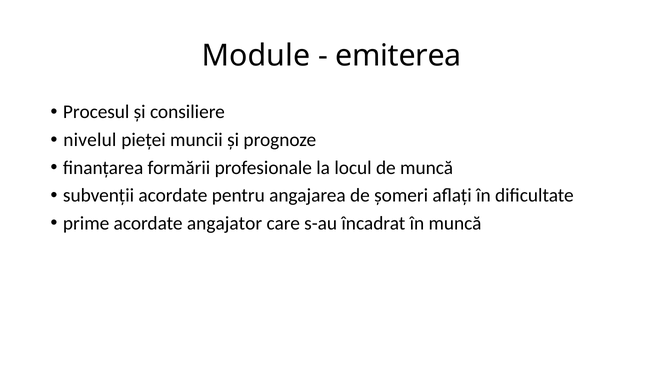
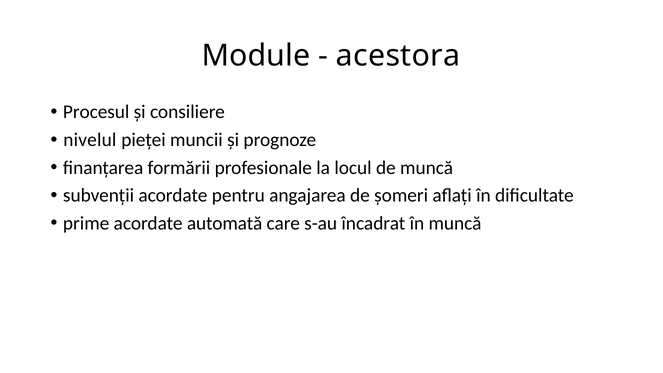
emiterea: emiterea -> acestora (398, 56)
angajator: angajator -> automată (225, 223)
